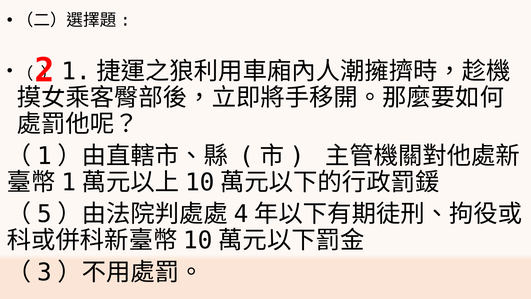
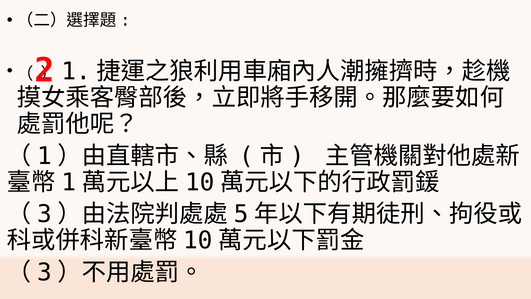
5: 5 -> 3 (44, 214)
4: 4 -> 5 (241, 214)
